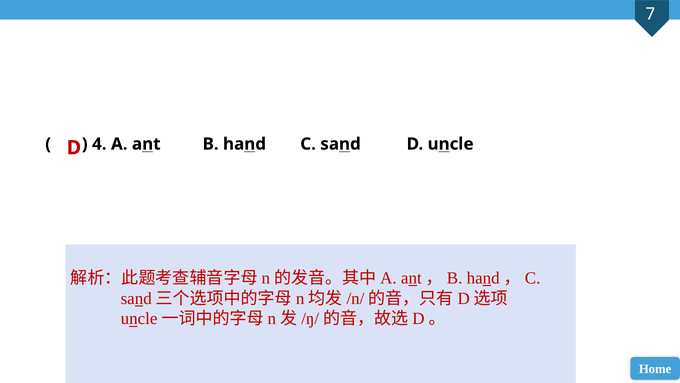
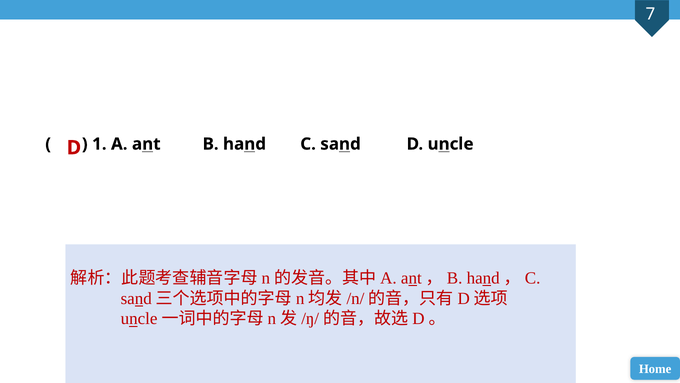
4: 4 -> 1 (99, 144)
